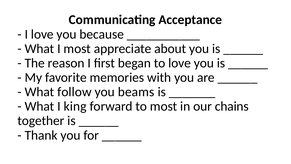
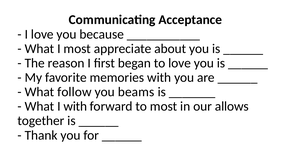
I king: king -> with (75, 106)
chains: chains -> allows (232, 106)
